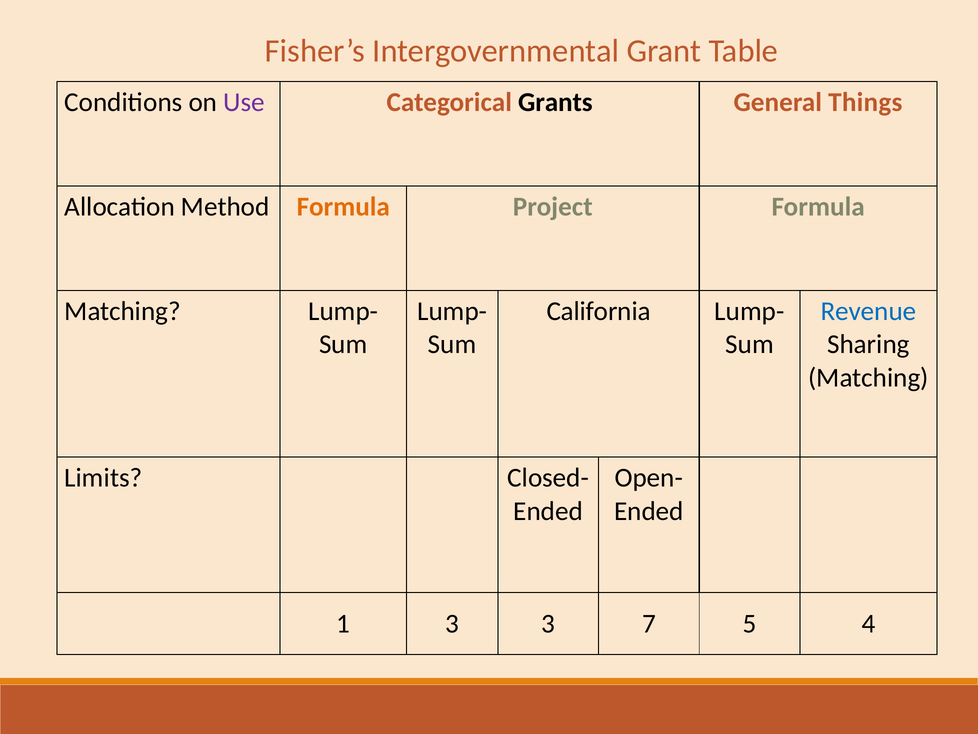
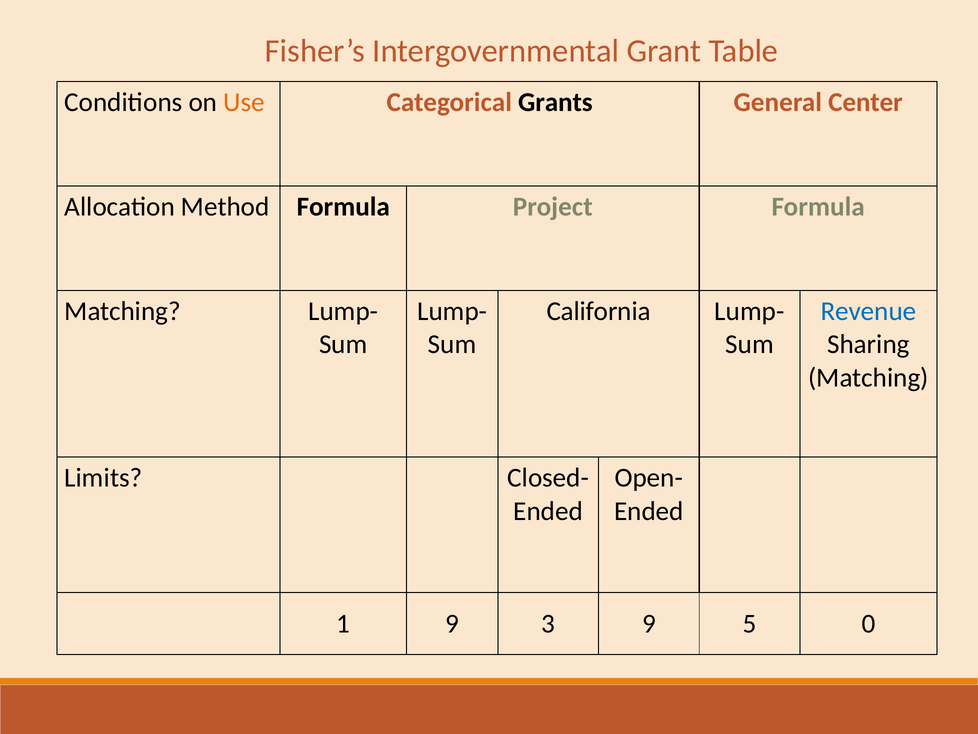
Use colour: purple -> orange (244, 102)
Things: Things -> Center (865, 102)
Formula colour: orange -> black (343, 207)
1 3: 3 -> 9 (452, 623)
3 7: 7 -> 9 (649, 623)
4: 4 -> 0 (869, 623)
